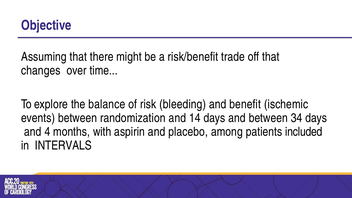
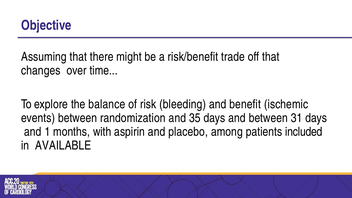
14: 14 -> 35 (195, 118)
34: 34 -> 31 (297, 118)
4: 4 -> 1 (47, 132)
INTERVALS: INTERVALS -> AVAILABLE (63, 146)
